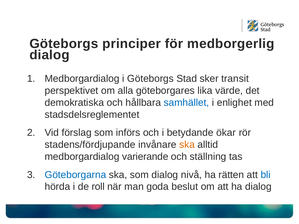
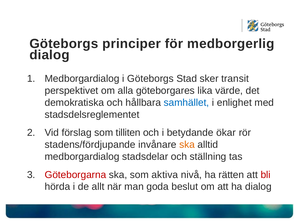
införs: införs -> tilliten (128, 133)
varierande: varierande -> stadsdelar (145, 157)
Göteborgarna colour: blue -> red (75, 175)
som dialog: dialog -> aktiva (165, 175)
bli colour: blue -> red (266, 175)
roll: roll -> allt (98, 187)
